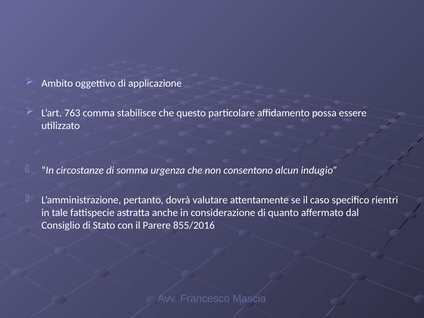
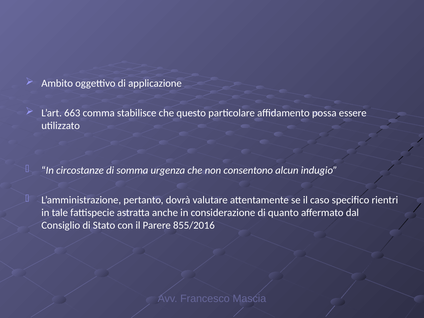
763: 763 -> 663 (72, 113)
